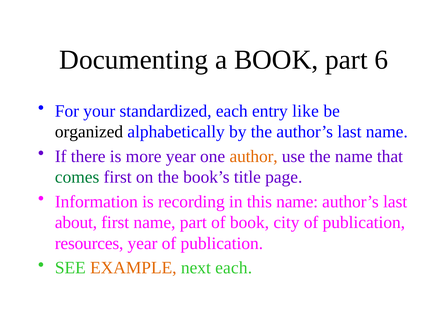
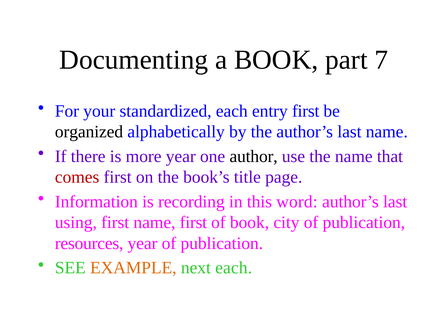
6: 6 -> 7 (381, 60)
entry like: like -> first (306, 111)
author colour: orange -> black (254, 156)
comes colour: green -> red (77, 177)
this name: name -> word (297, 202)
about: about -> using (76, 223)
name part: part -> first (193, 223)
